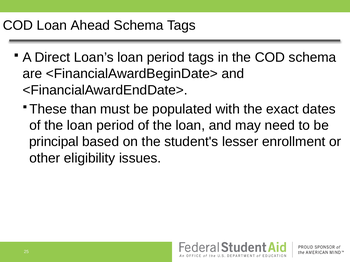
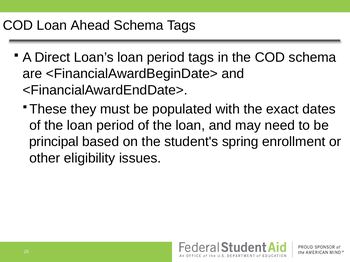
than: than -> they (84, 109)
lesser: lesser -> spring (240, 142)
